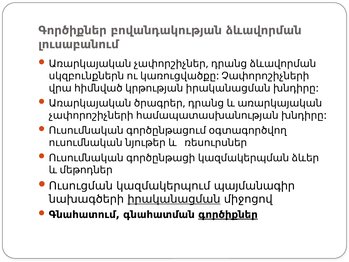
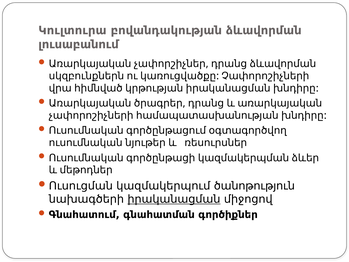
Գործիքներ: Գործիքներ -> Կուլտուրա (72, 30)
պայմանագիր: պայմանագիր -> ծանոթություն (254, 186)
գործիքներ underline: present -> none (228, 215)
